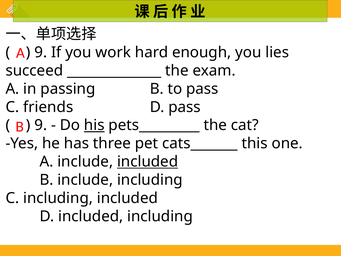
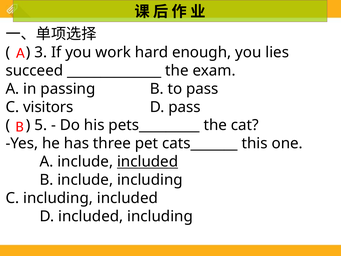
9: 9 -> 3 (41, 52)
friends: friends -> visitors (48, 107)
9: 9 -> 5 (41, 125)
his underline: present -> none (94, 125)
